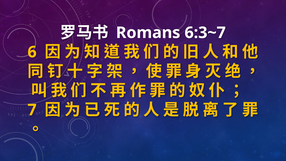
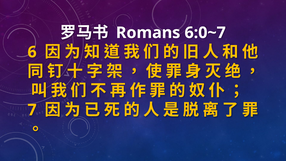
6:3~7: 6:3~7 -> 6:0~7 (205, 33)
